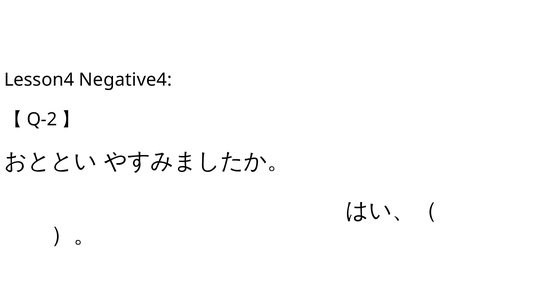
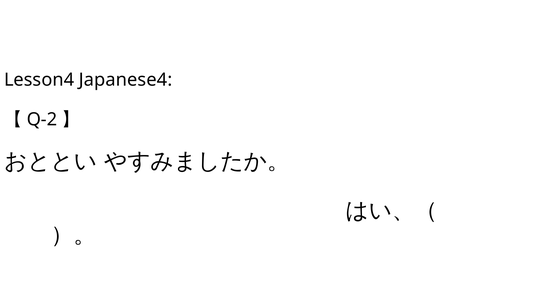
Negative4: Negative4 -> Japanese4 (126, 80)
